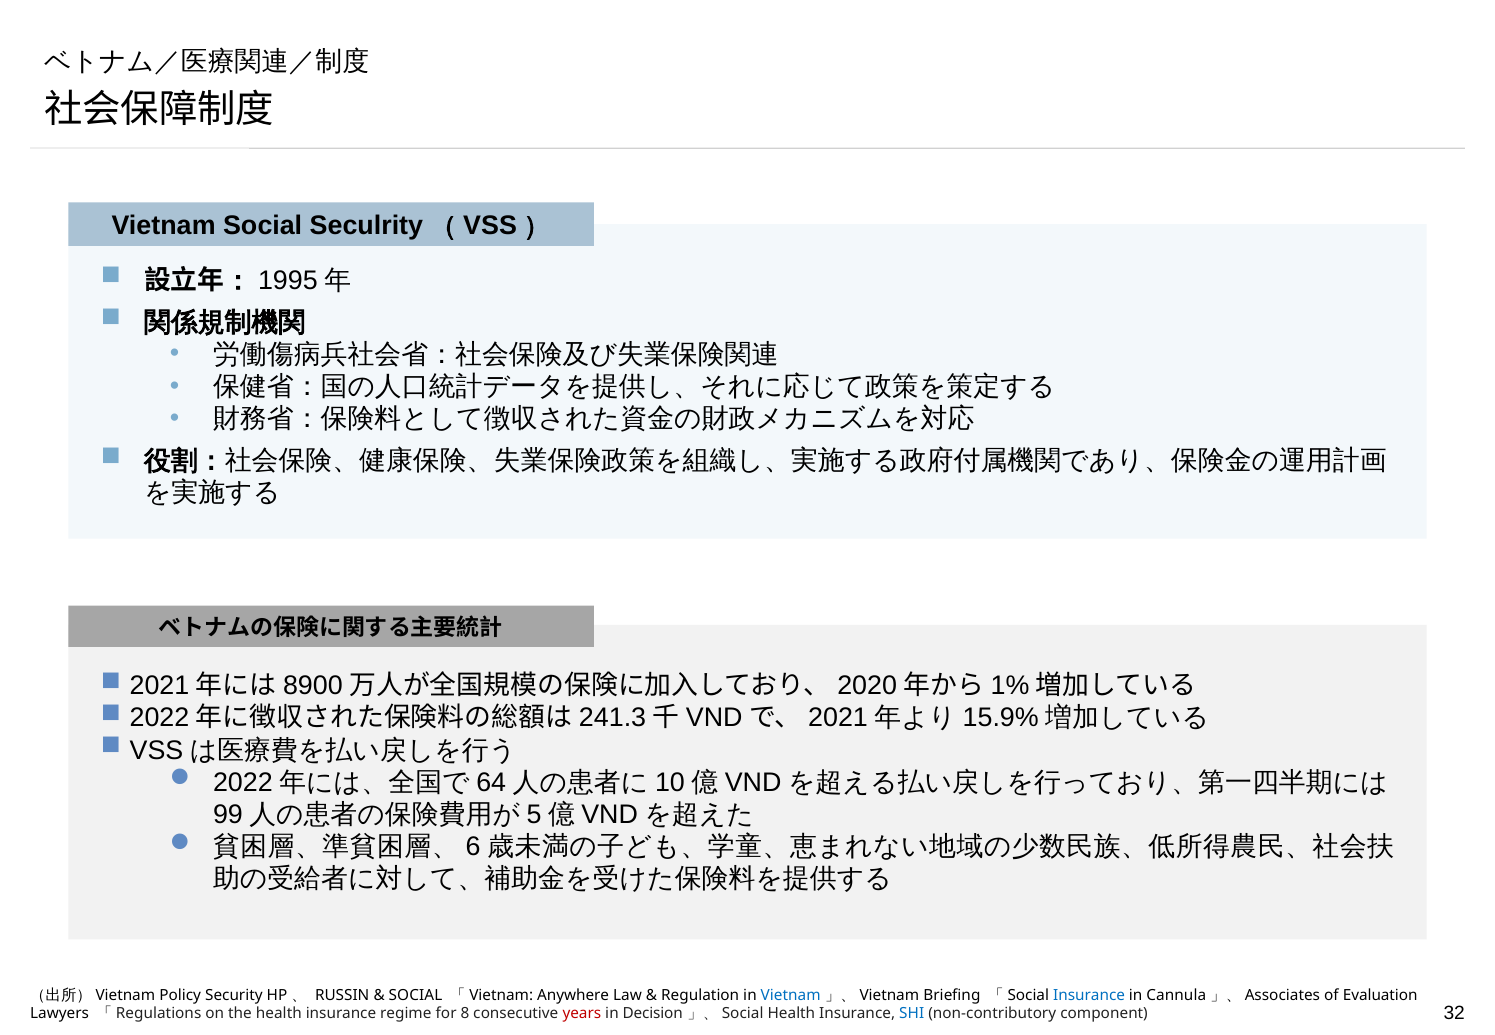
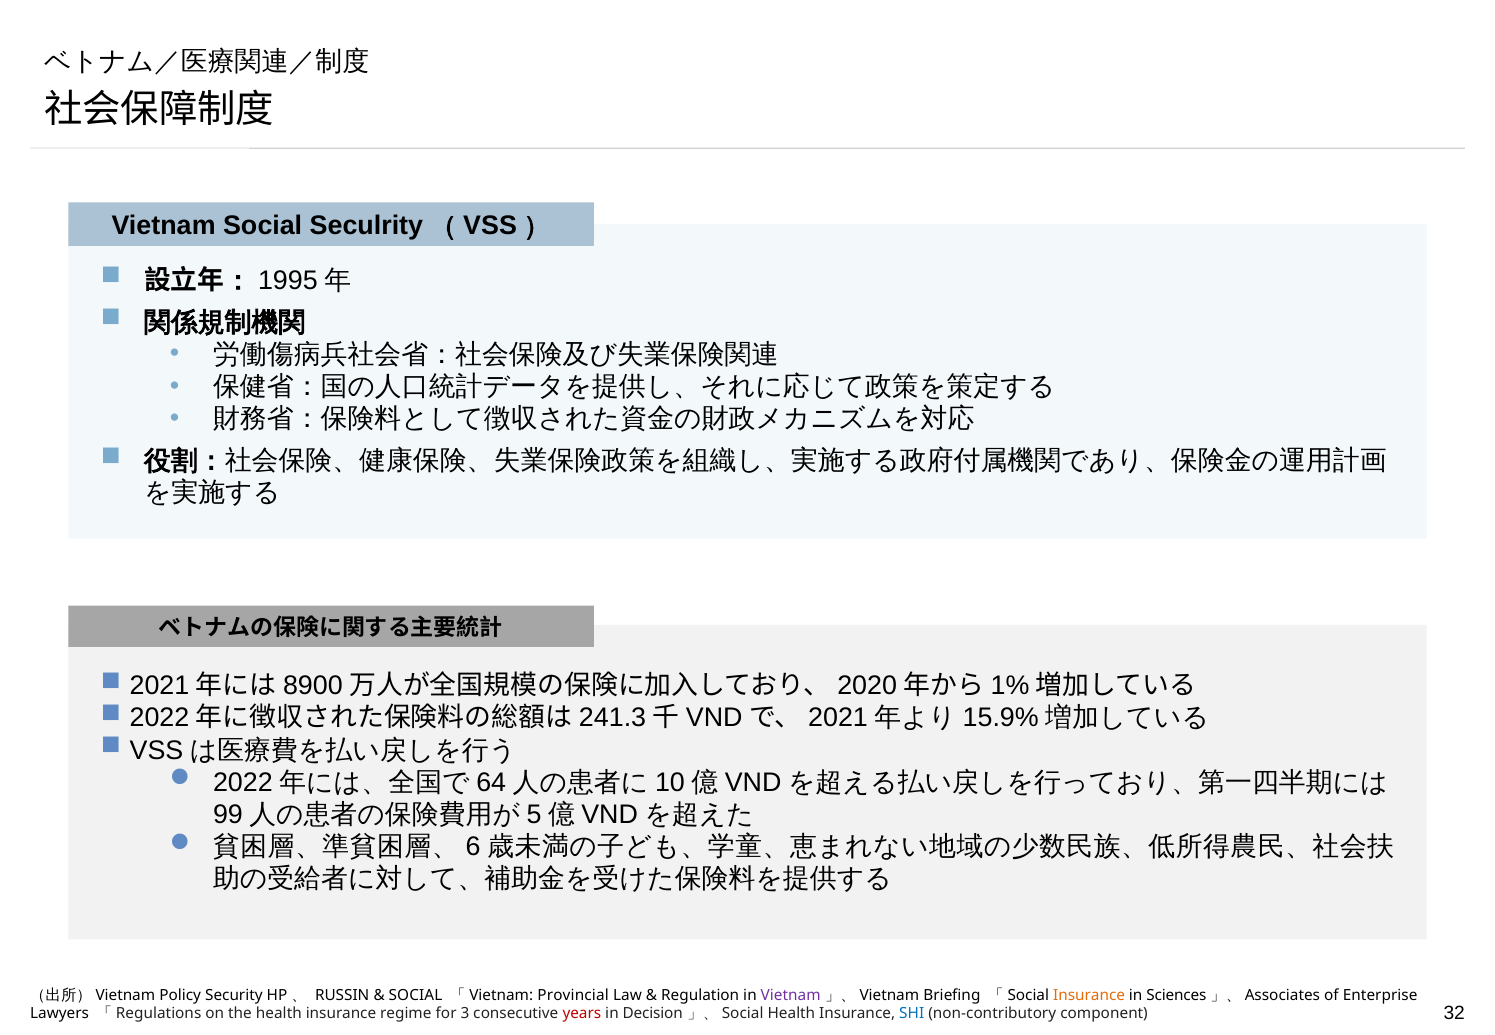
Anywhere: Anywhere -> Provincial (573, 995)
Vietnam colour: blue -> purple (791, 995)
Insurance colour: blue -> orange (1089, 995)
Cannula: Cannula -> Sciences (1176, 995)
Evaluation: Evaluation -> Enterprise (1380, 995)
8: 8 -> 3 (465, 1013)
